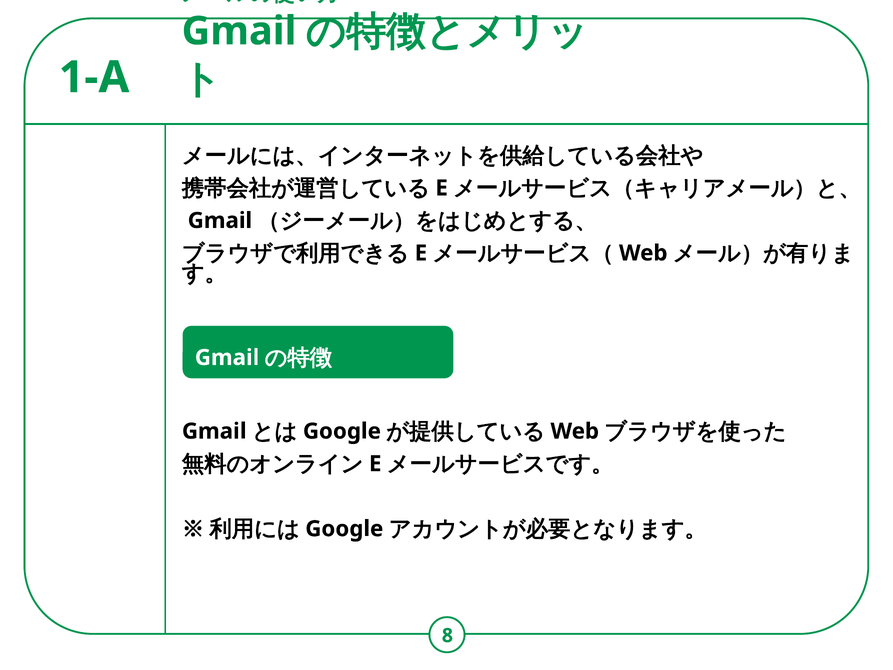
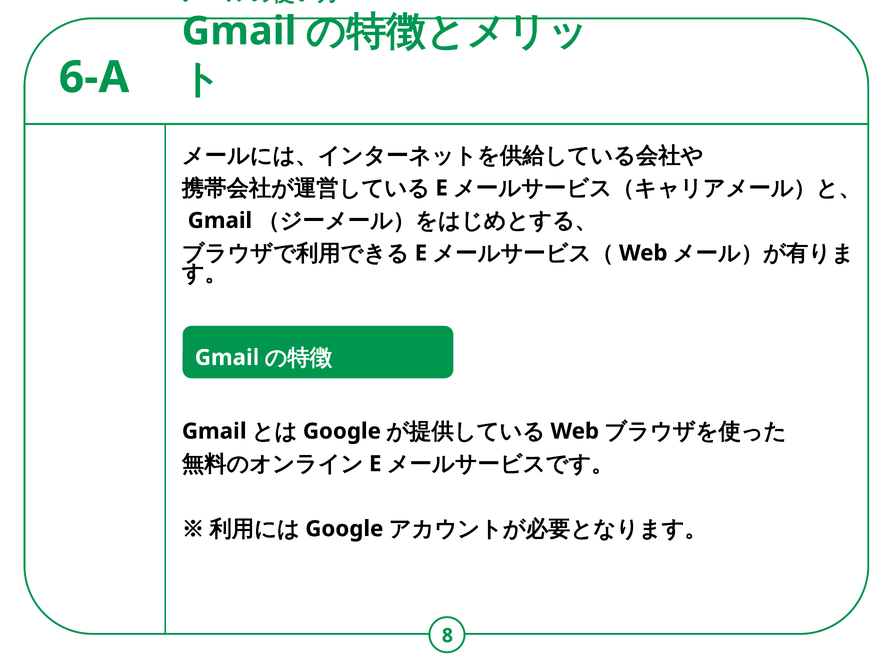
1-A: 1-A -> 6-A (94, 77)
